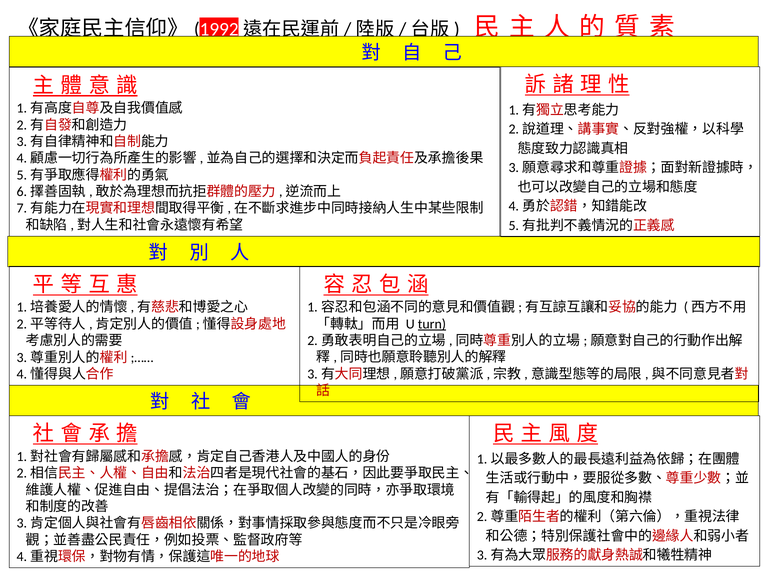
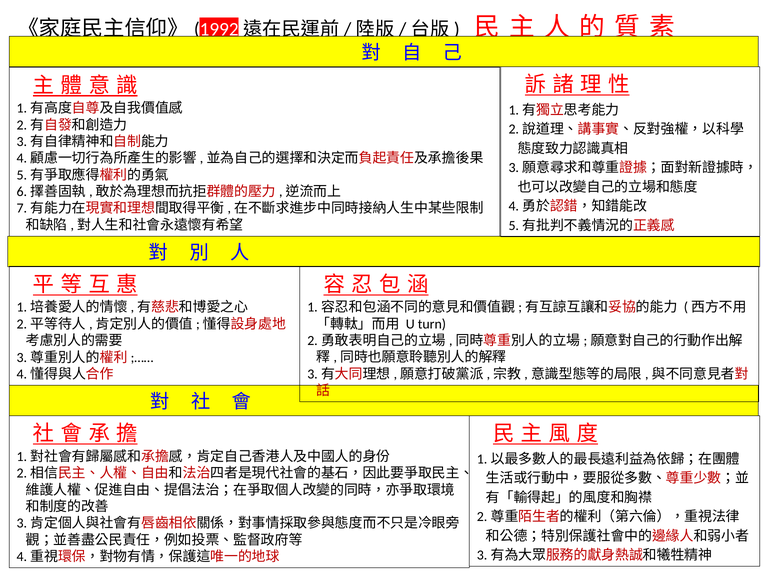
turn underline: present -> none (432, 324)
